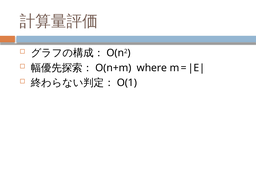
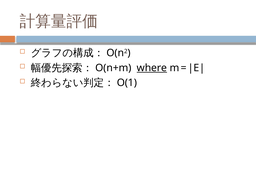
where underline: none -> present (152, 68)
